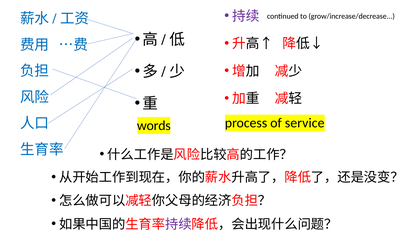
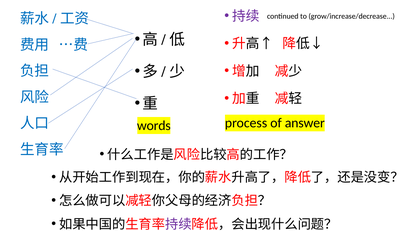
service: service -> answer (305, 123)
